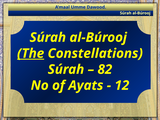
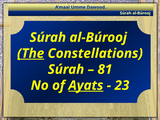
82: 82 -> 81 (105, 69)
Ayats underline: none -> present (86, 85)
12: 12 -> 23 (122, 85)
